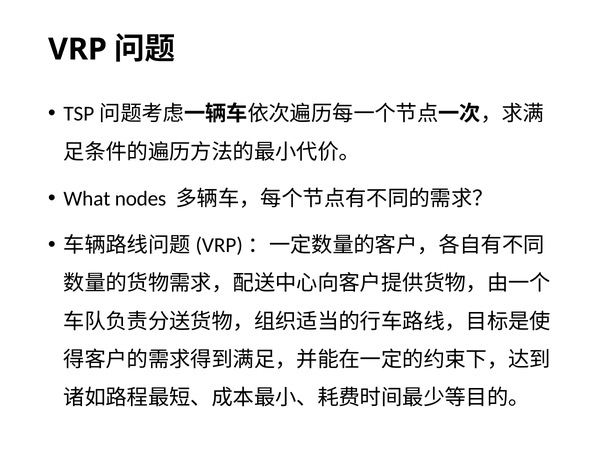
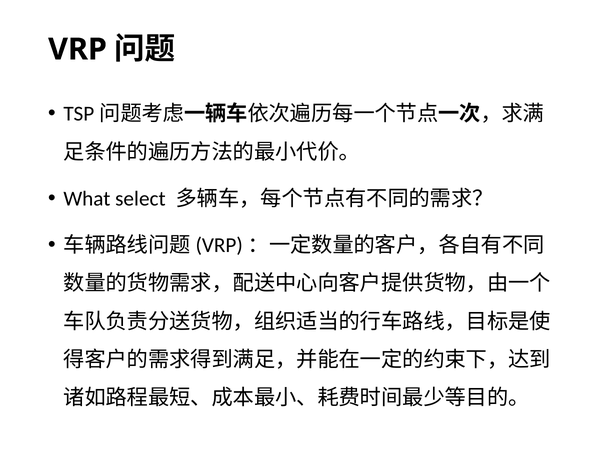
nodes: nodes -> select (140, 199)
